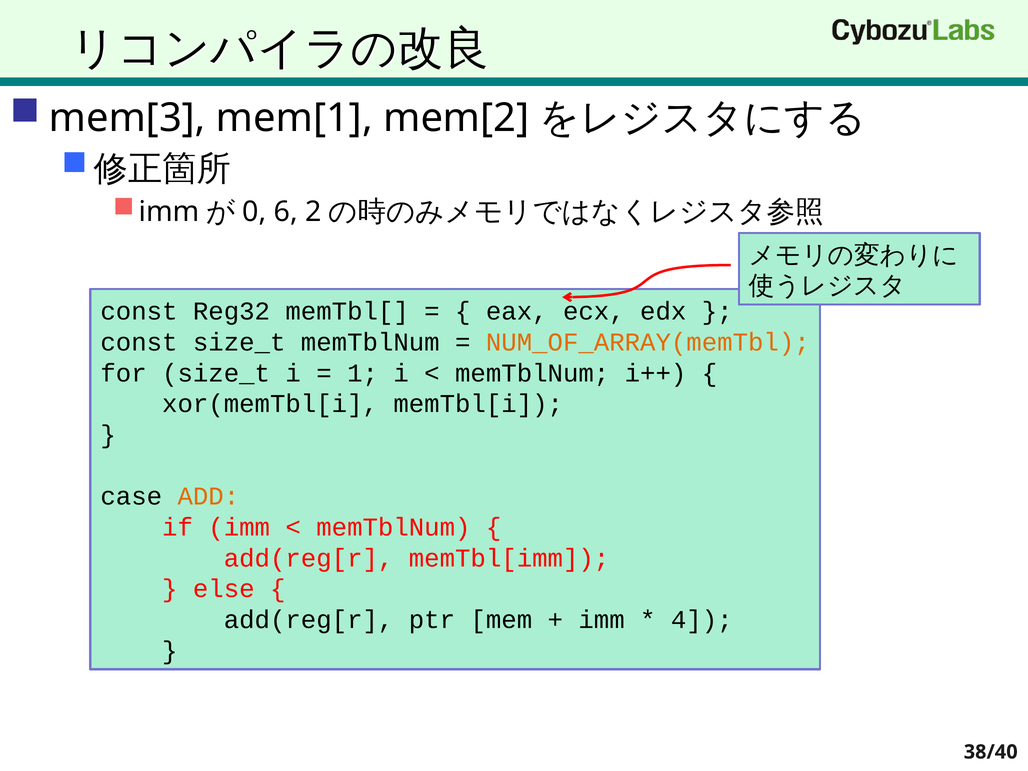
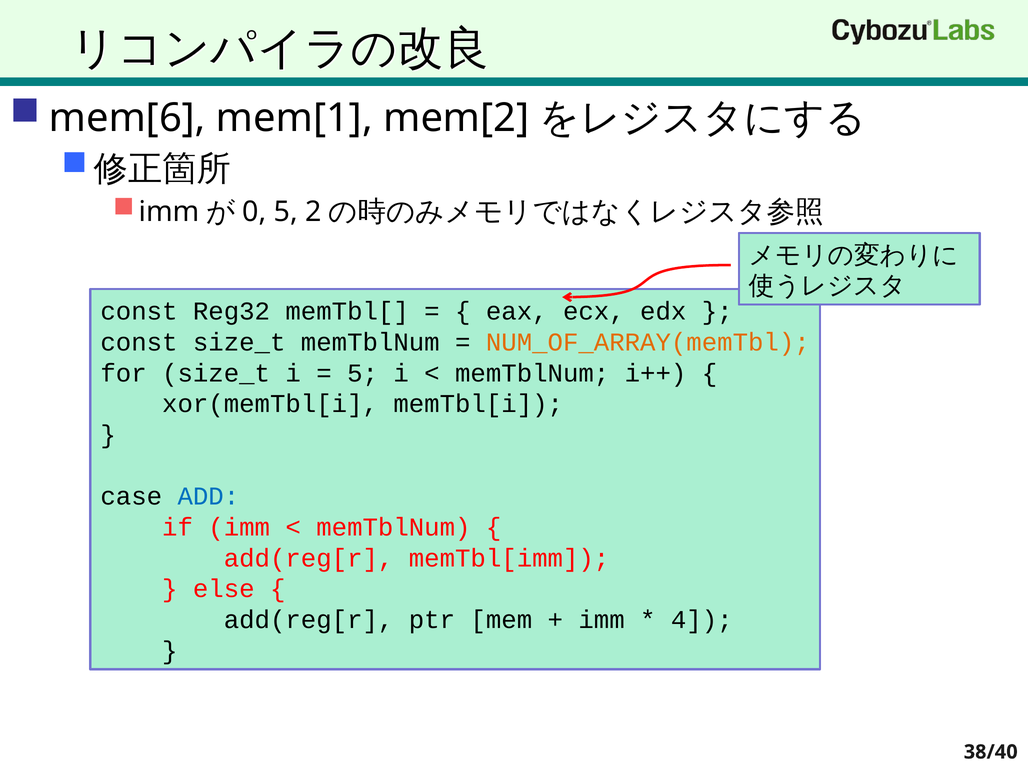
mem[3: mem[3 -> mem[6 (127, 118)
6: 6 -> 5 (286, 212)
1: 1 -> 5 (363, 373)
ADD colour: orange -> blue (208, 496)
